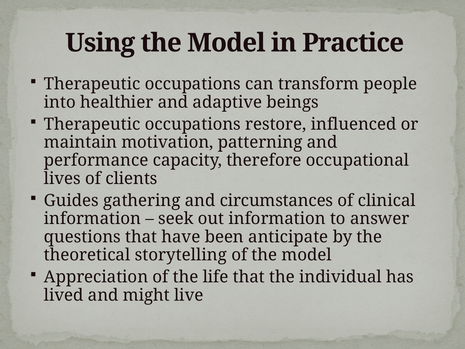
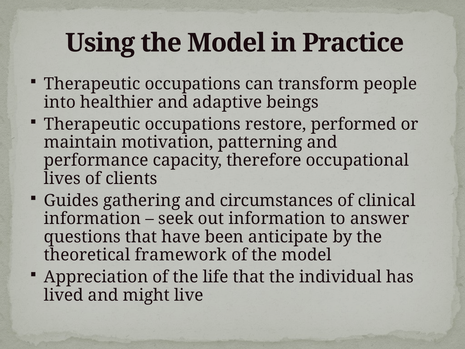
influenced: influenced -> performed (354, 124)
storytelling: storytelling -> framework (181, 255)
